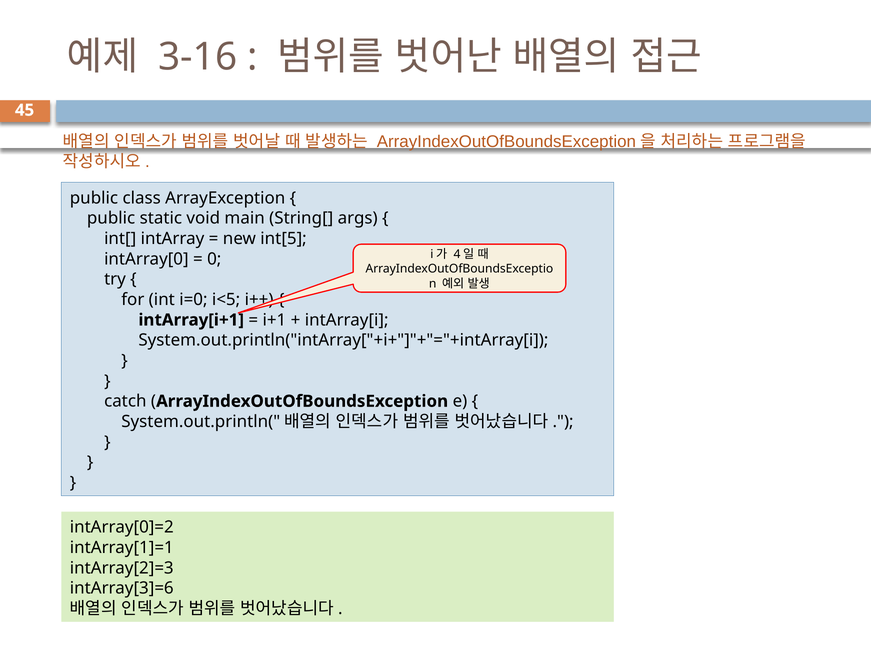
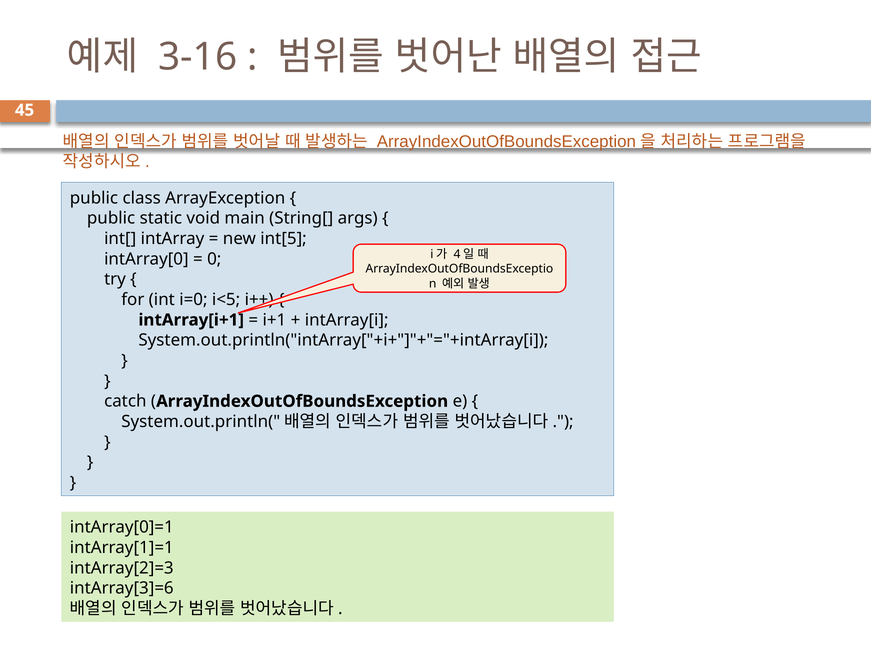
intArray[0]=2: intArray[0]=2 -> intArray[0]=1 (122, 527)
